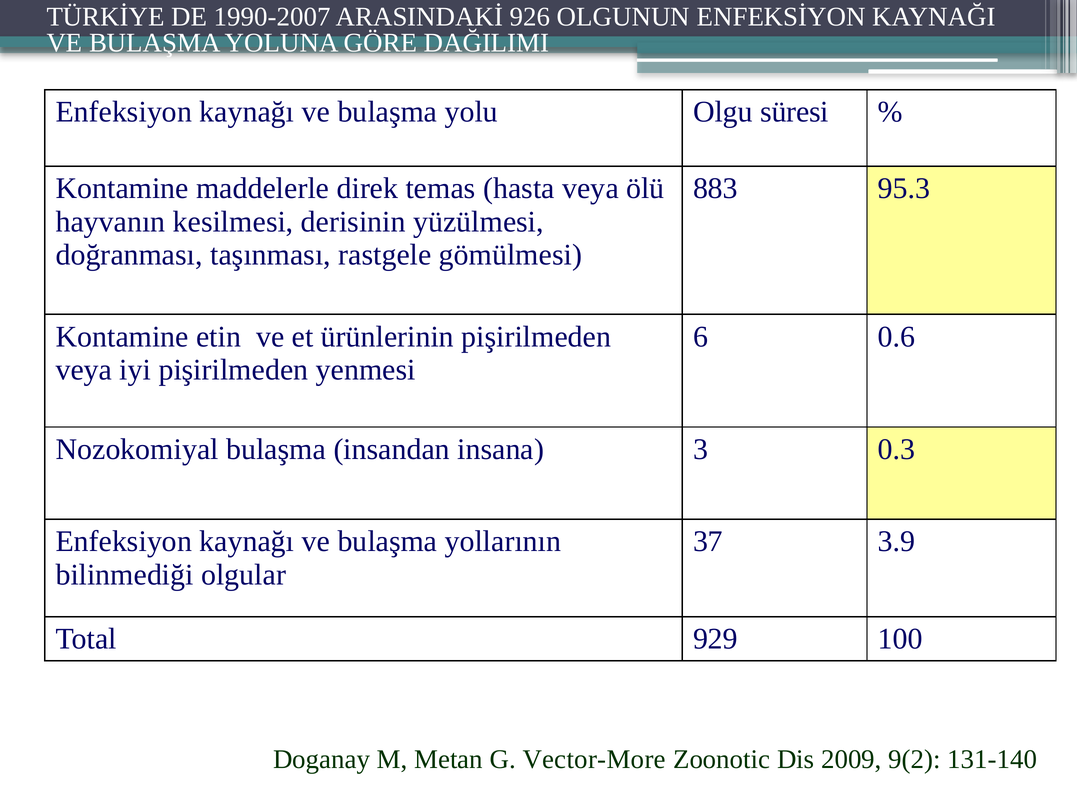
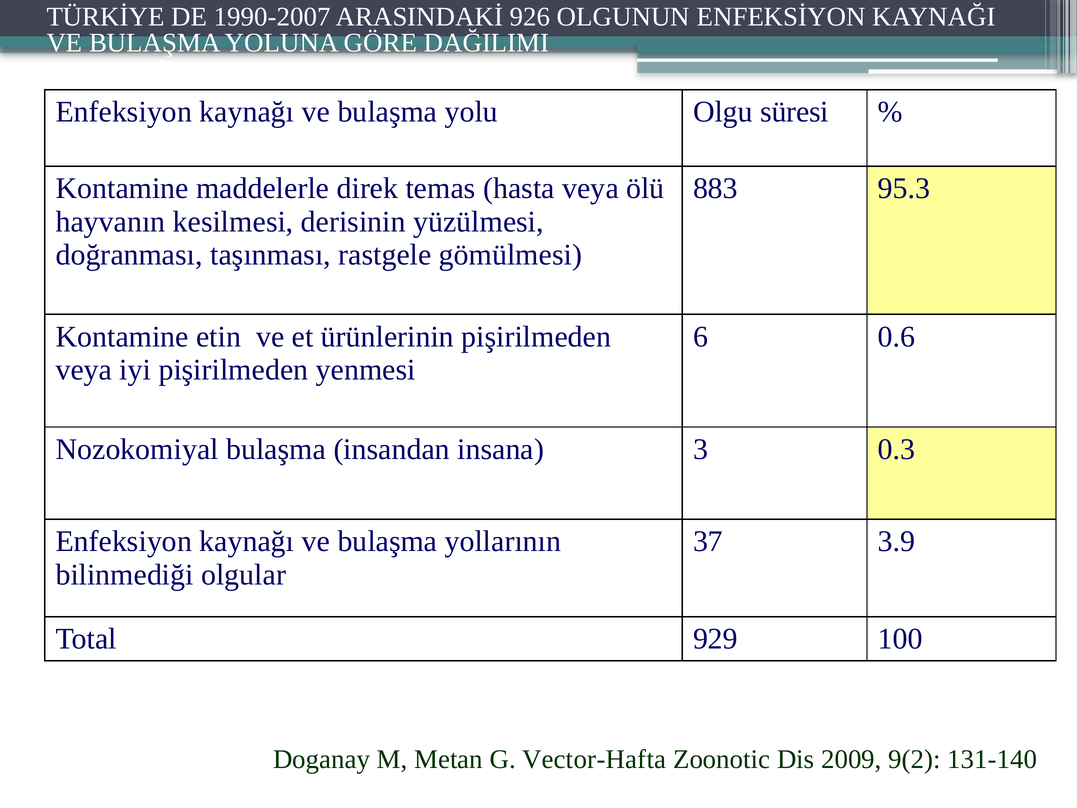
Vector-More: Vector-More -> Vector-Hafta (594, 759)
